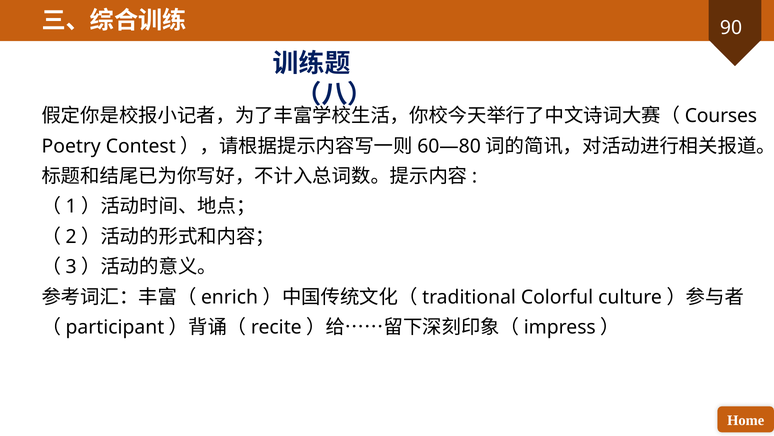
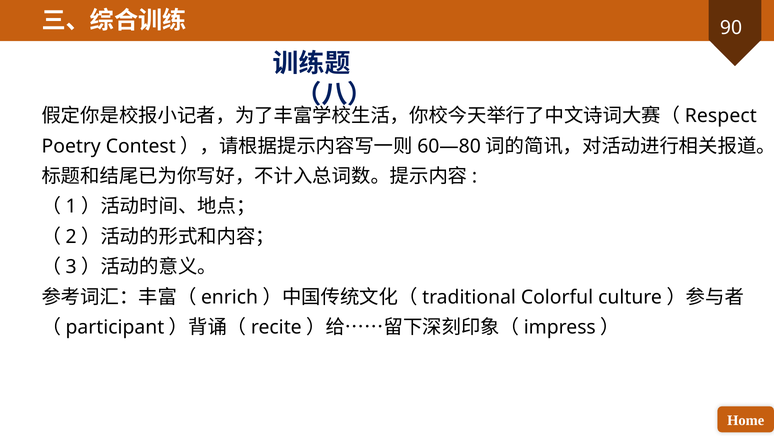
Courses: Courses -> Respect (721, 116)
